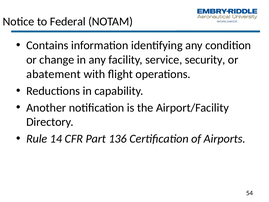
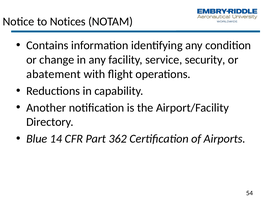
Federal: Federal -> Notices (68, 21)
Rule: Rule -> Blue (37, 139)
136: 136 -> 362 (118, 139)
